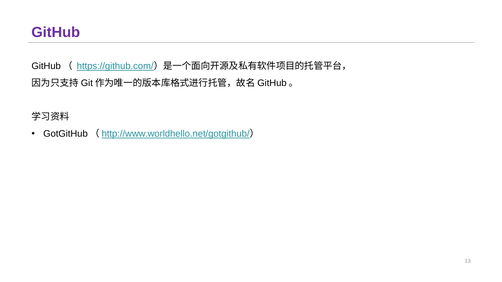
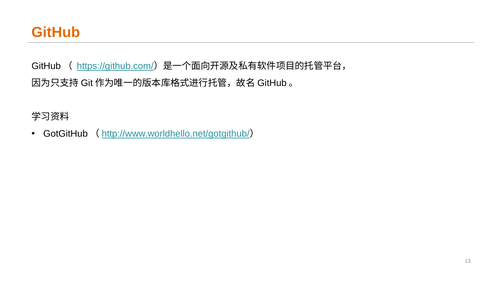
GitHub colour: purple -> orange (56, 32)
